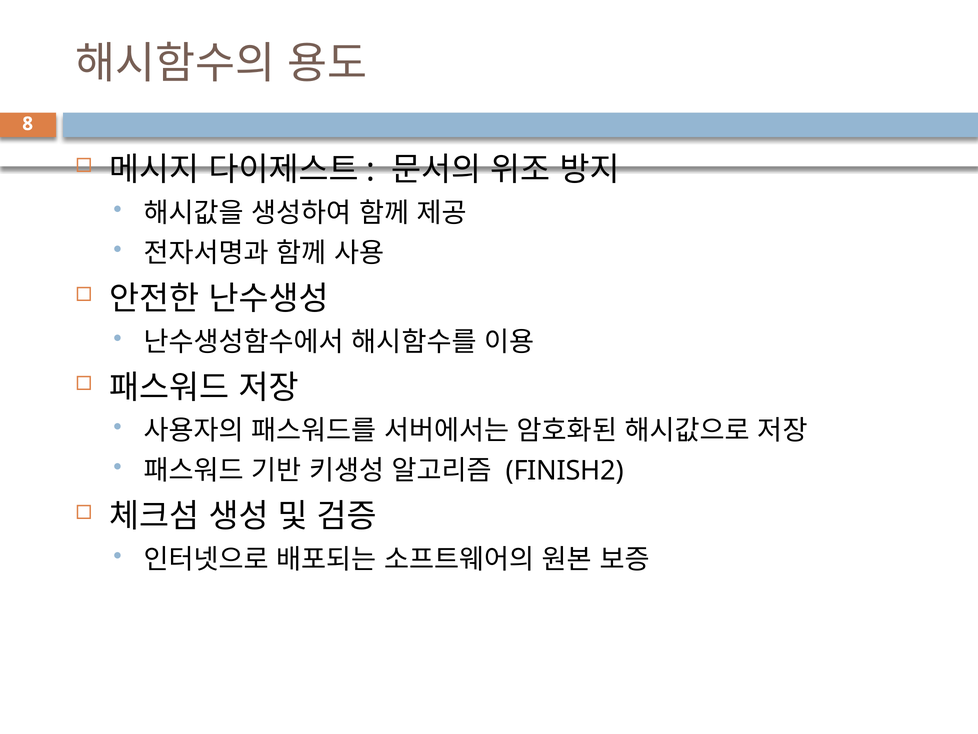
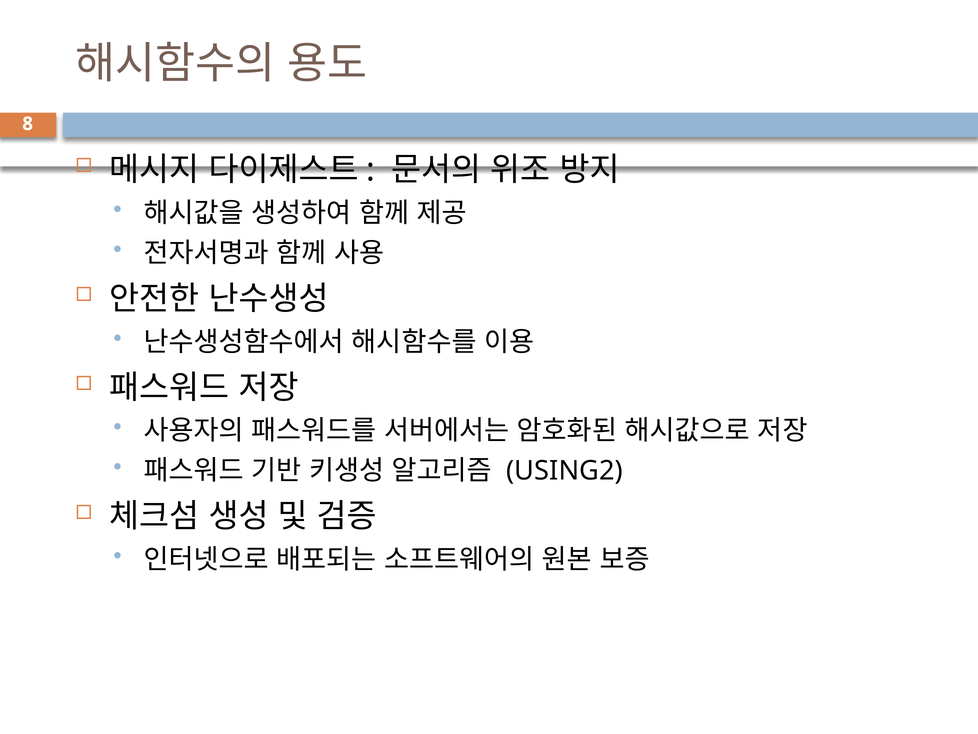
FINISH2: FINISH2 -> USING2 (565, 471)
